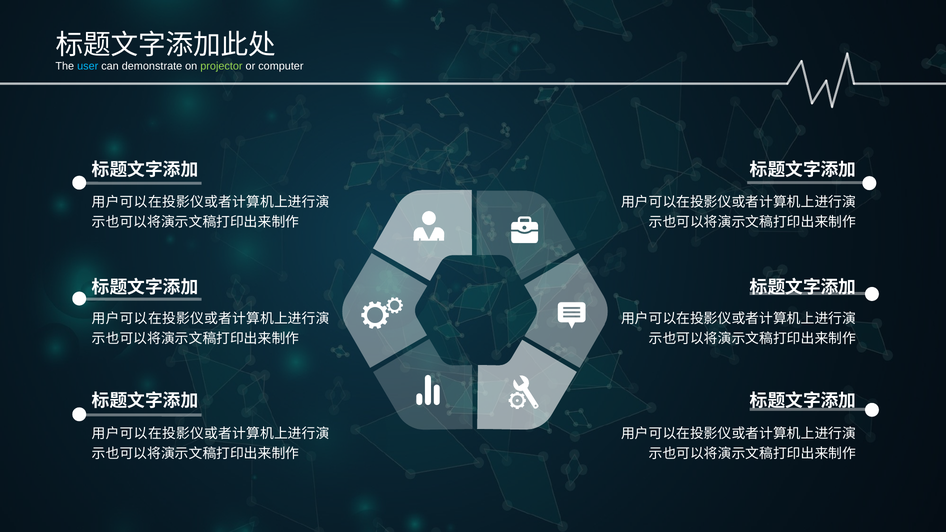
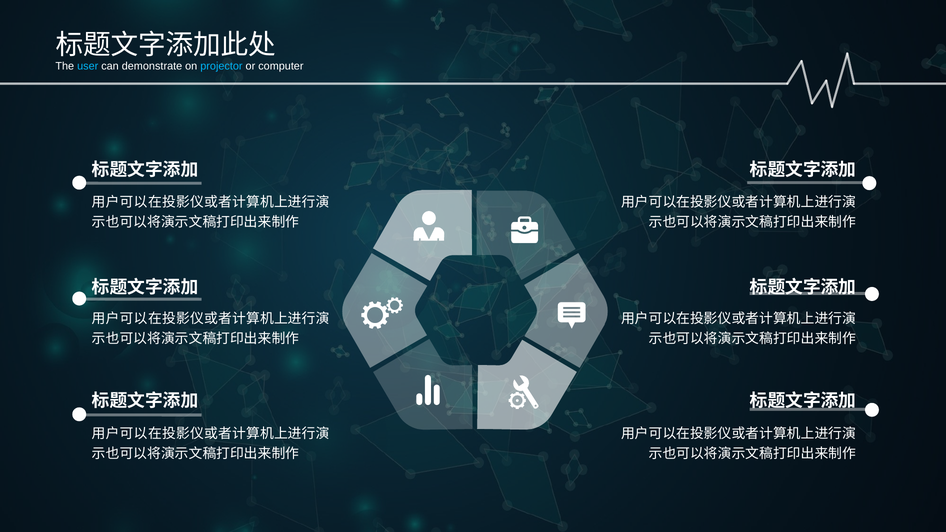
projector colour: light green -> light blue (221, 66)
